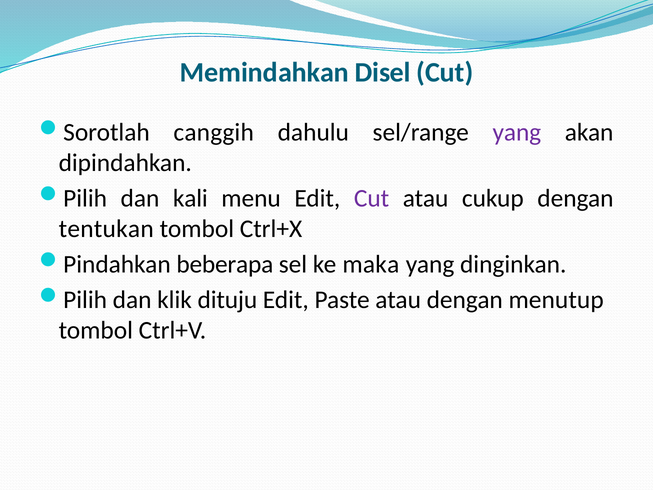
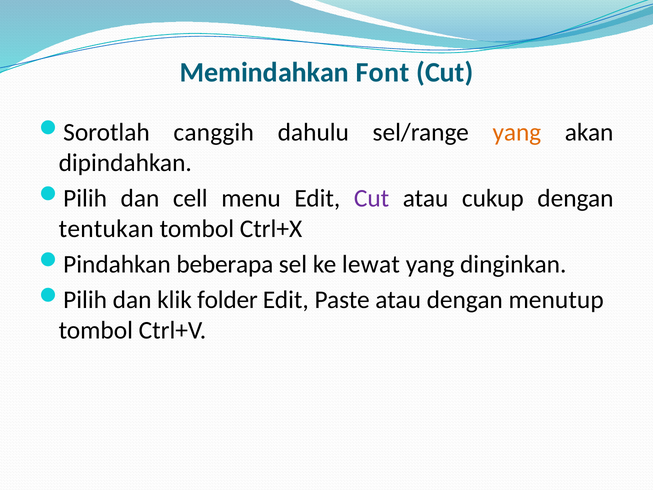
Disel: Disel -> Font (383, 72)
yang colour: purple -> orange (517, 132)
kali: kali -> cell (190, 198)
maka: maka -> lewat (371, 264)
dituju: dituju -> folder (227, 300)
